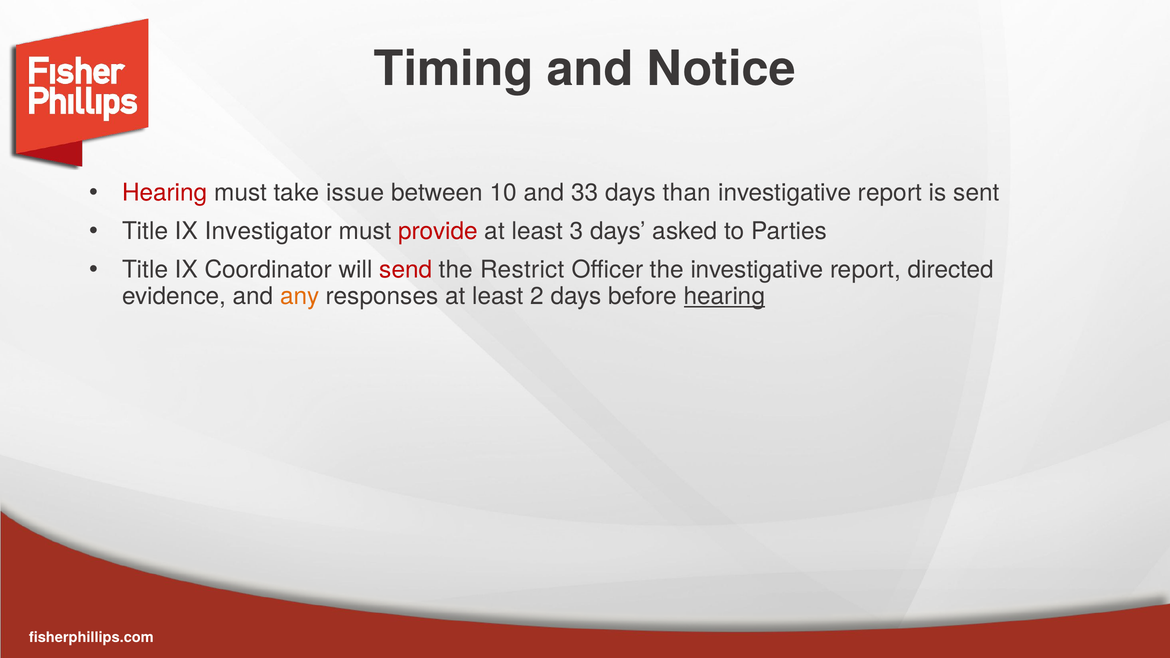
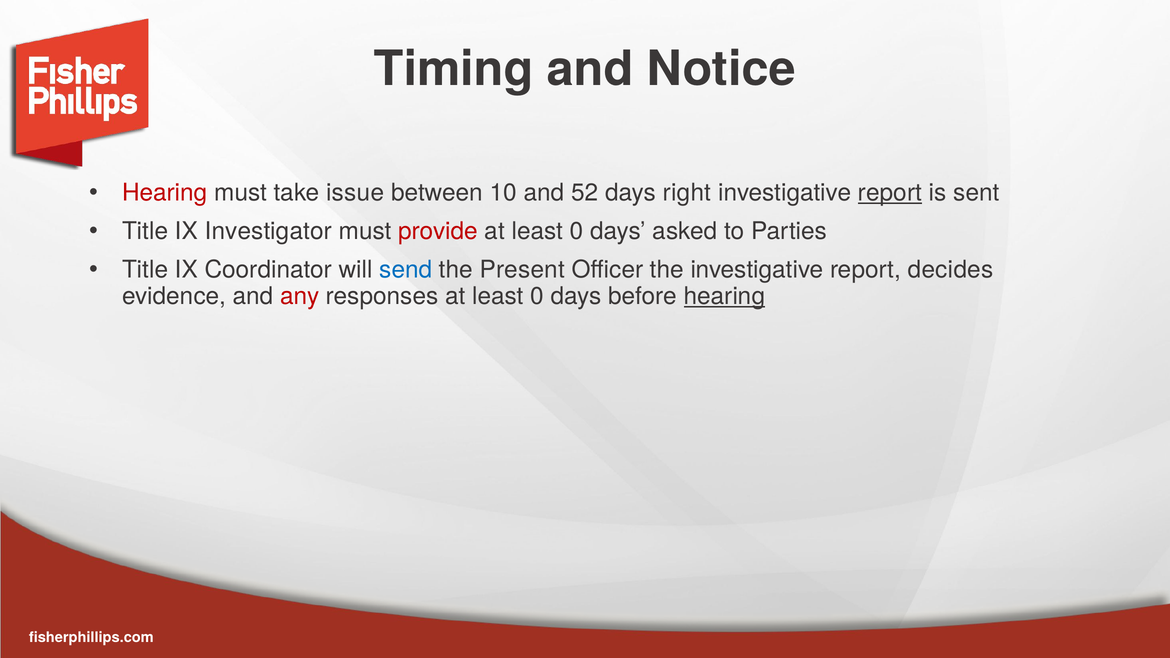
33: 33 -> 52 (585, 193)
than: than -> right (687, 193)
report underline: none -> present (890, 193)
3: 3 -> 0 (577, 231)
send colour: red -> blue (406, 270)
Restrict: Restrict -> Present (522, 270)
directed: directed -> decides (951, 270)
any colour: orange -> red (300, 296)
responses at least 2: 2 -> 0 (537, 296)
